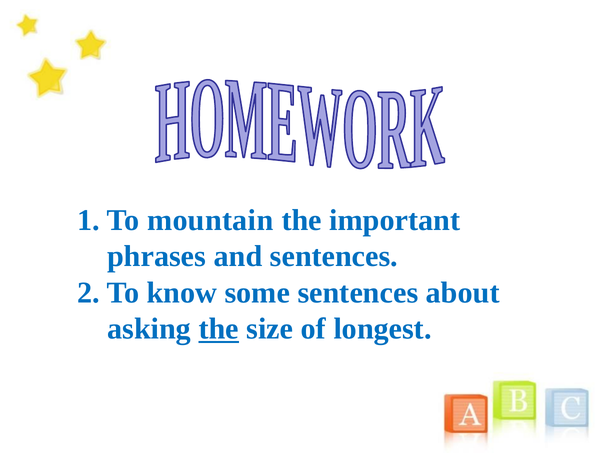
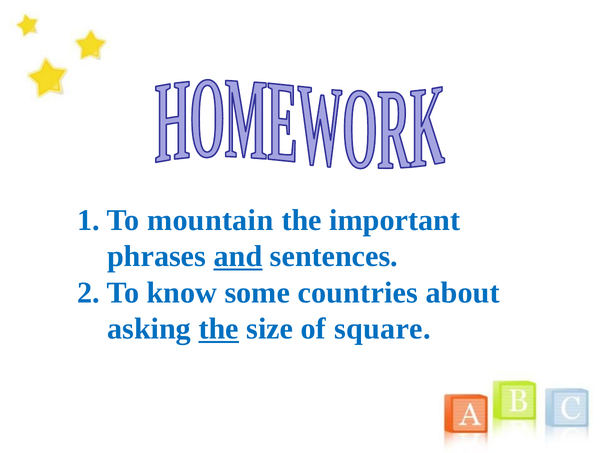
and underline: none -> present (238, 256)
some sentences: sentences -> countries (358, 293)
longest: longest -> square (382, 329)
